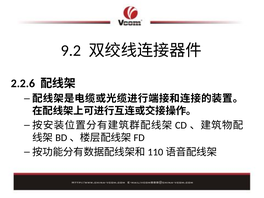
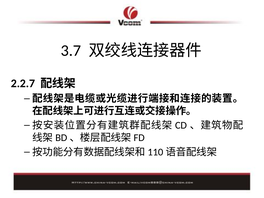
9.2: 9.2 -> 3.7 (71, 51)
2.2.6: 2.2.6 -> 2.2.7 (23, 83)
